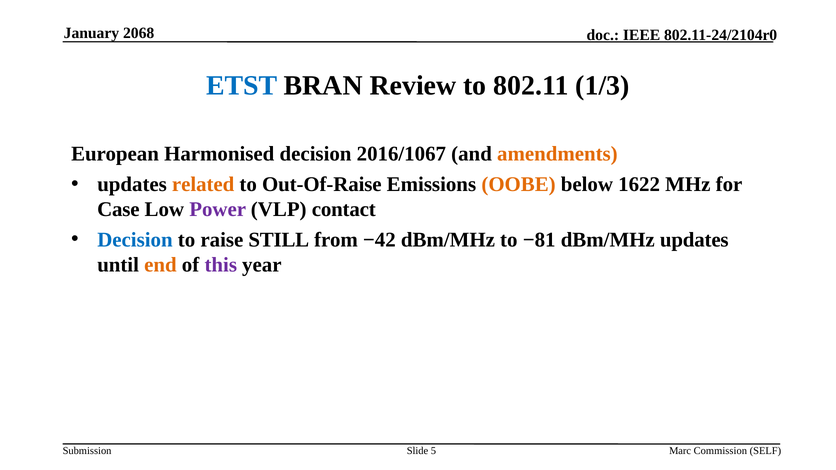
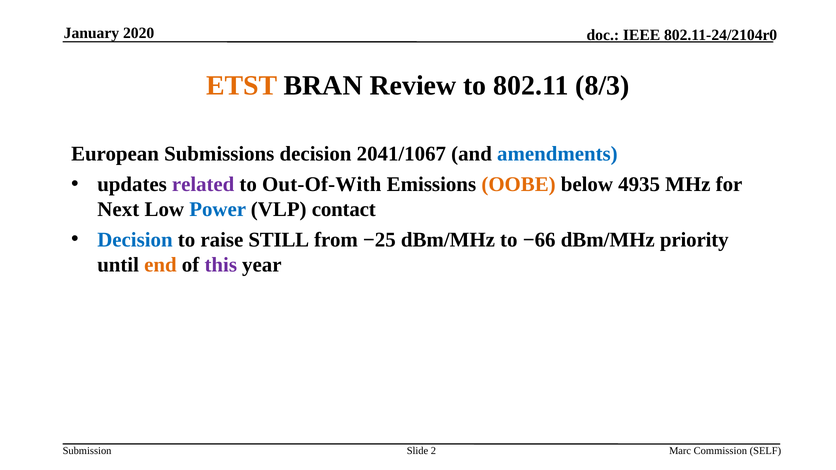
2068: 2068 -> 2020 (139, 33)
ETST colour: blue -> orange (242, 85)
1/3: 1/3 -> 8/3 (603, 85)
Harmonised: Harmonised -> Submissions (219, 154)
2016/1067: 2016/1067 -> 2041/1067 (401, 154)
amendments colour: orange -> blue (557, 154)
related colour: orange -> purple (203, 184)
Out-Of-Raise: Out-Of-Raise -> Out-Of-With (322, 184)
1622: 1622 -> 4935 (639, 184)
Case: Case -> Next (118, 209)
Power colour: purple -> blue (218, 209)
−42: −42 -> −25 (379, 240)
−81: −81 -> −66 (539, 240)
dBm/MHz updates: updates -> priority (694, 240)
5: 5 -> 2 (433, 451)
